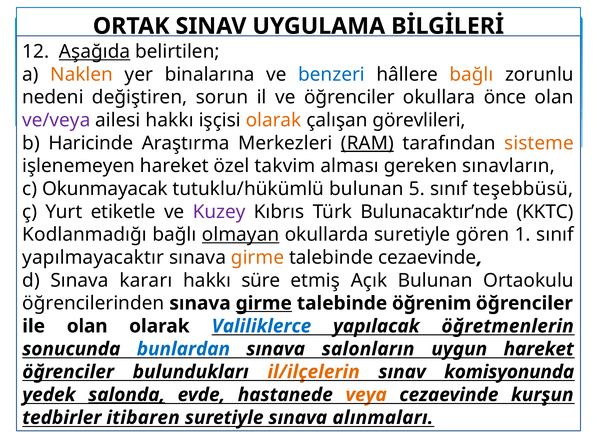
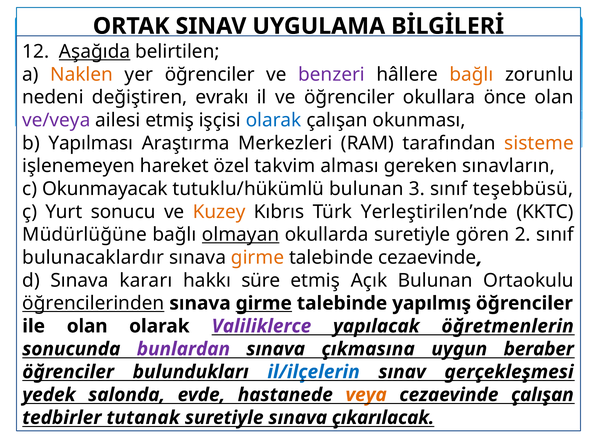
yer binalarına: binalarına -> öğrenciler (210, 74)
benzeri colour: blue -> purple (332, 74)
sorun: sorun -> evrakı (222, 97)
ailesi hakkı: hakkı -> etmiş (170, 120)
olarak colour: orange -> blue (274, 120)
görevlileri: görevlileri -> okunması (419, 120)
Haricinde: Haricinde -> Yapılması (91, 143)
RAM underline: present -> none (367, 143)
5: 5 -> 3 (417, 189)
etiketle: etiketle -> sonucu (123, 212)
Kuzey colour: purple -> orange (219, 212)
Bulunacaktır’nde: Bulunacaktır’nde -> Yerleştirilen’nde (434, 212)
Kodlanmadığı: Kodlanmadığı -> Müdürlüğüne (85, 234)
1: 1 -> 2 (523, 234)
yapılmayacaktır: yapılmayacaktır -> bulunacaklardır (93, 257)
öğrencilerinden underline: none -> present (93, 303)
öğrenim: öğrenim -> yapılmış (432, 303)
Valiliklerce colour: blue -> purple (261, 326)
bunlardan colour: blue -> purple (183, 349)
salonların: salonların -> çıkmasına (368, 349)
uygun hareket: hareket -> beraber (539, 349)
il/ilçelerin colour: orange -> blue (314, 372)
komisyonunda: komisyonunda -> gerçekleşmesi (509, 372)
salonda underline: present -> none (127, 395)
cezaevinde kurşun: kurşun -> çalışan (542, 395)
itibaren: itibaren -> tutanak (143, 417)
alınmaları: alınmaları -> çıkarılacak (383, 417)
